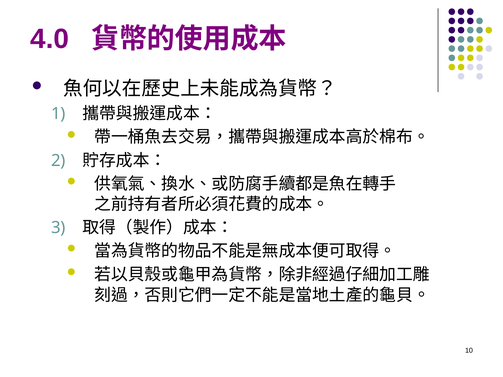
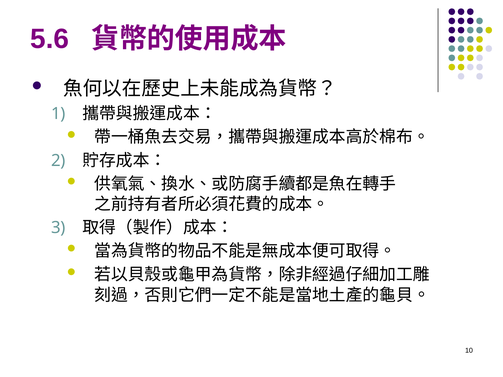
4.0: 4.0 -> 5.6 (50, 39)
